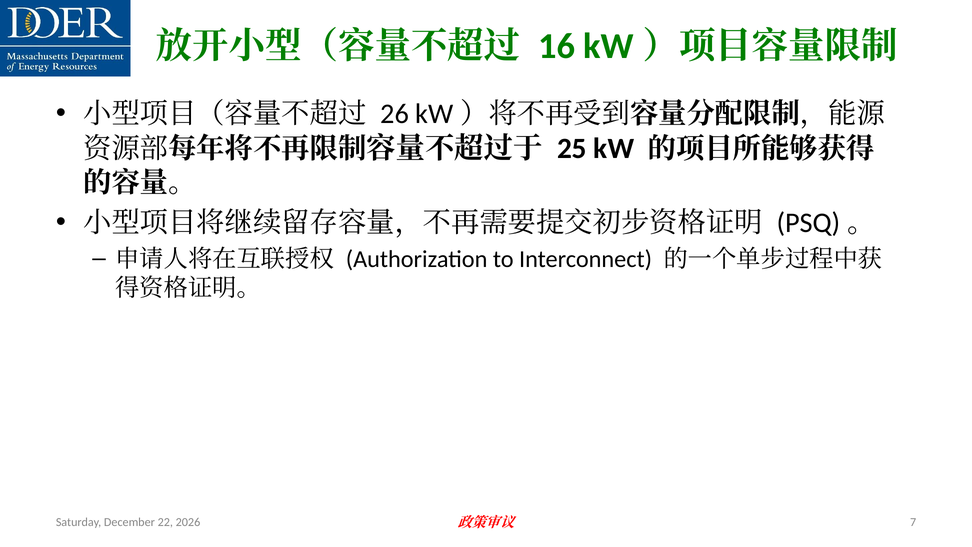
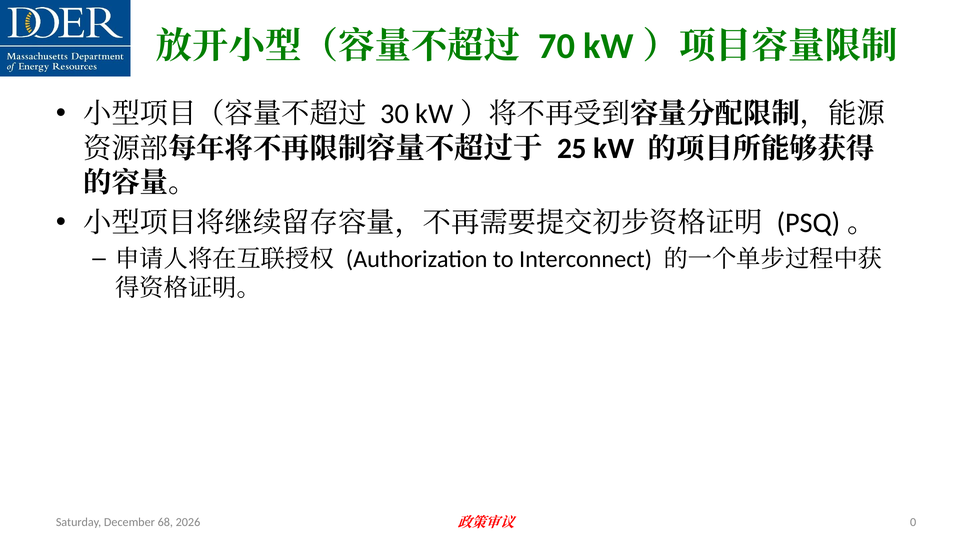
16: 16 -> 70 (557, 46)
26: 26 -> 30 (395, 114)
22: 22 -> 68 (165, 522)
7: 7 -> 0 (913, 522)
